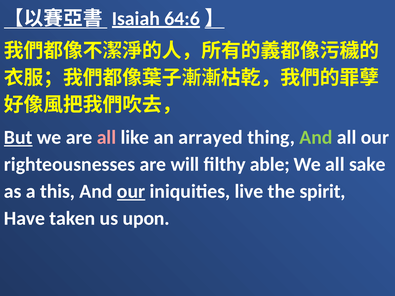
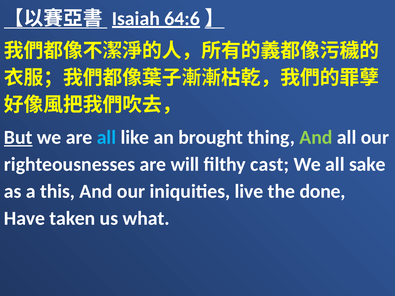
all colour: pink -> light blue (106, 138)
arrayed: arrayed -> brought (211, 138)
able: able -> cast (270, 165)
our underline: present -> none (131, 192)
spirit: spirit -> done (323, 192)
upon: upon -> what (146, 219)
